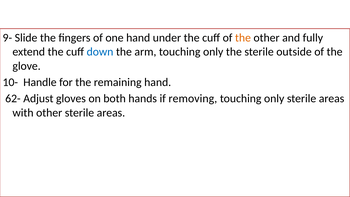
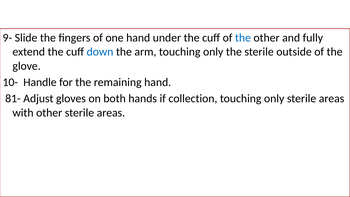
the colour: orange -> blue (243, 38)
62-: 62- -> 81- (13, 99)
removing: removing -> collection (193, 99)
